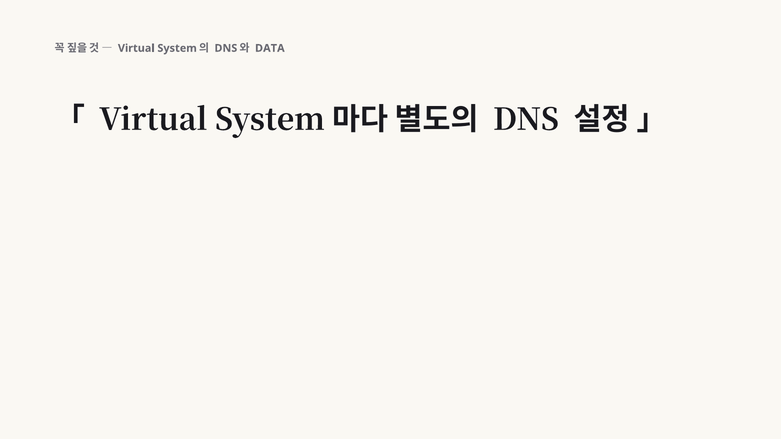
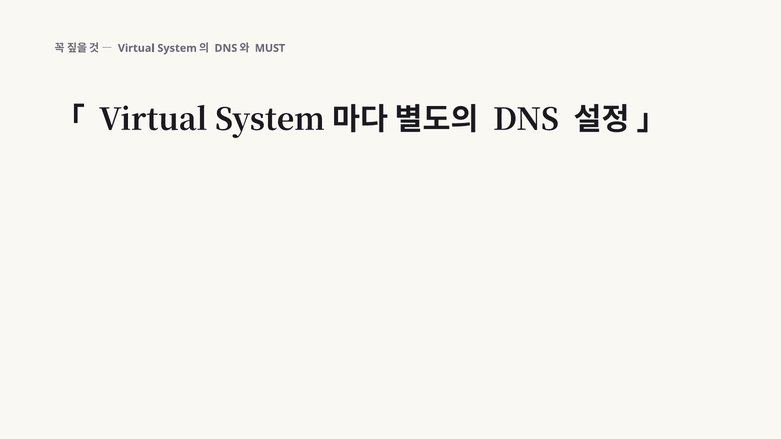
DATA: DATA -> MUST (270, 48)
